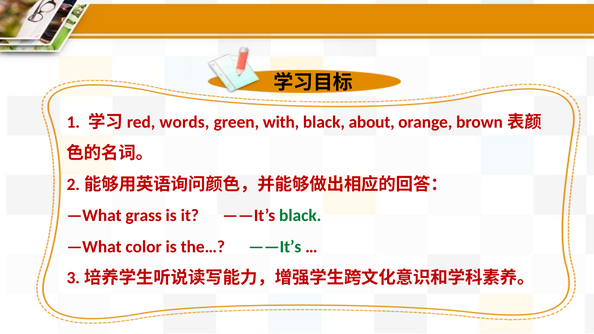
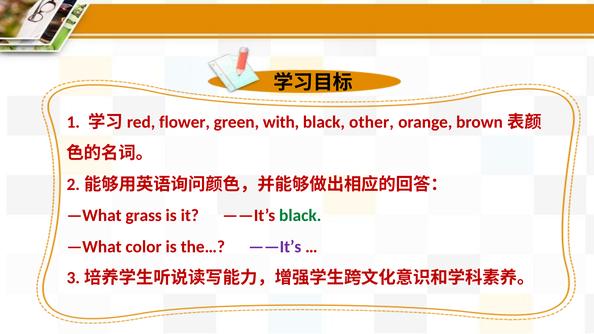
words: words -> flower (185, 122)
about: about -> other (371, 122)
——It’s colour: green -> purple (275, 247)
